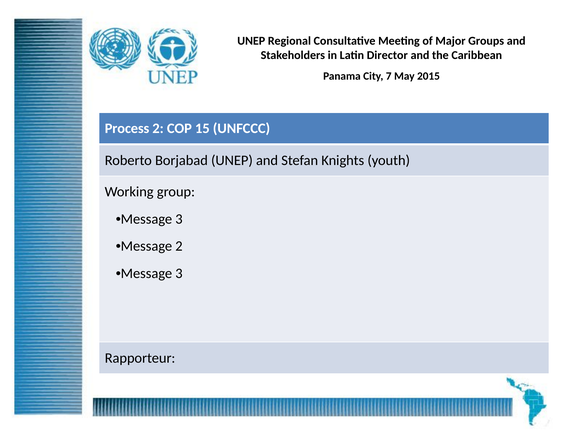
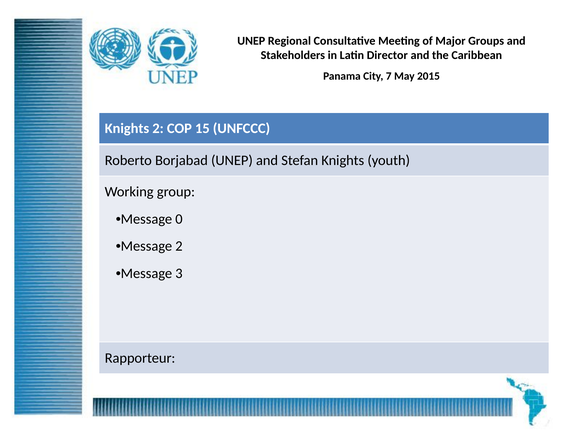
Process: Process -> Knights (127, 129)
3: 3 -> 0 (179, 219)
